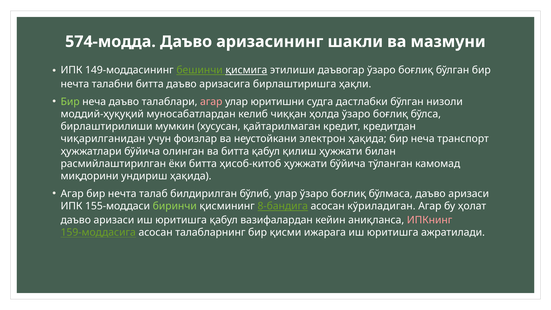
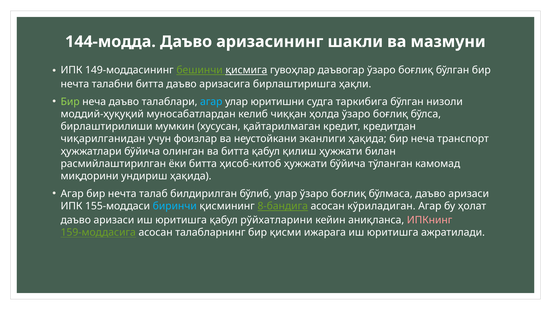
574-модда: 574-модда -> 144-модда (110, 42)
этилиши: этилиши -> гувоҳлар (293, 70)
агар colour: pink -> light blue (211, 102)
дастлабки: дастлабки -> таркибига (362, 102)
электрон: электрон -> эканлиги (323, 139)
биринчи colour: light green -> light blue (175, 206)
вазифалардан: вазифалардан -> рўйхатларини (276, 220)
